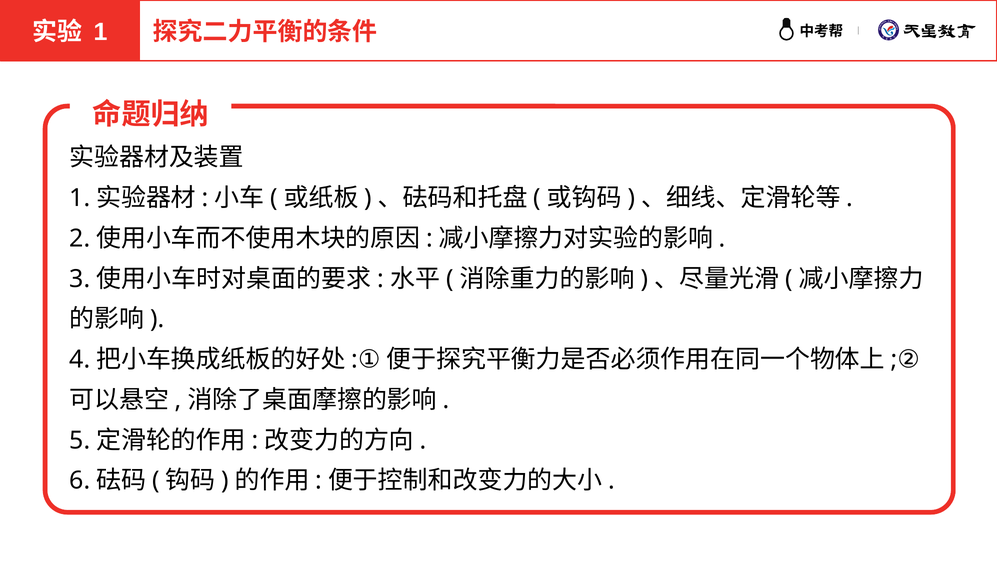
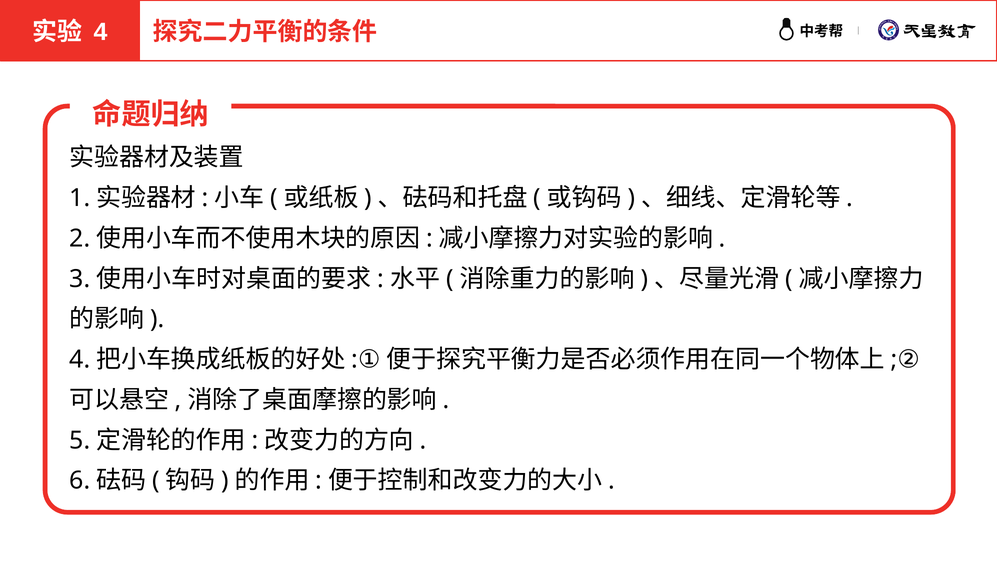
1: 1 -> 4 (101, 32)
